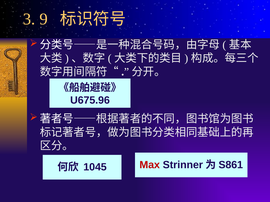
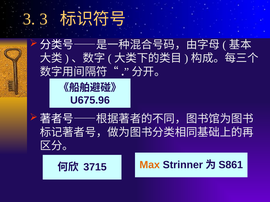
3 9: 9 -> 3 (44, 19)
Max colour: red -> orange (150, 165)
1045: 1045 -> 3715 (95, 168)
